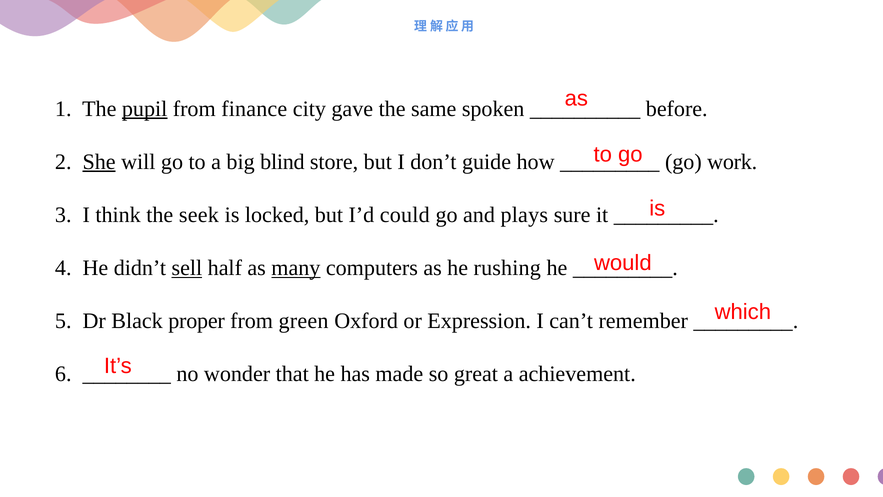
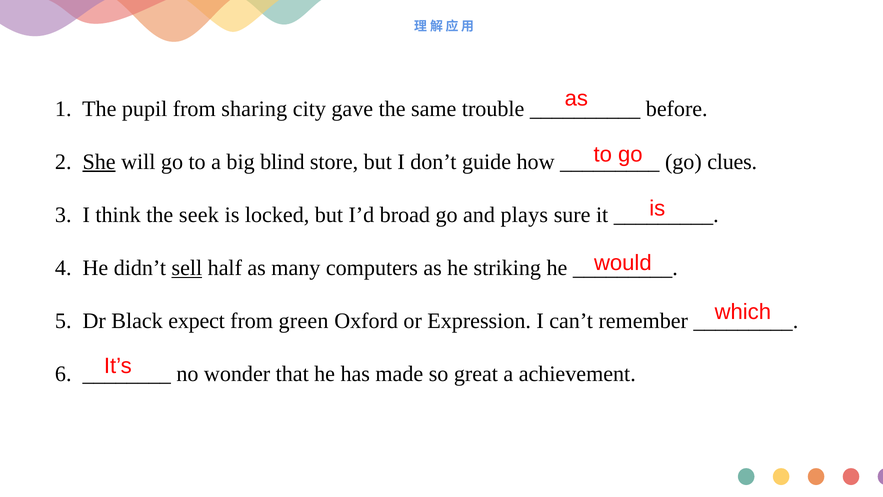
pupil underline: present -> none (145, 109)
finance: finance -> sharing (254, 109)
spoken: spoken -> trouble (493, 109)
work: work -> clues (732, 162)
could: could -> broad (405, 215)
many underline: present -> none (296, 268)
rushing: rushing -> striking (507, 268)
proper: proper -> expect (197, 321)
